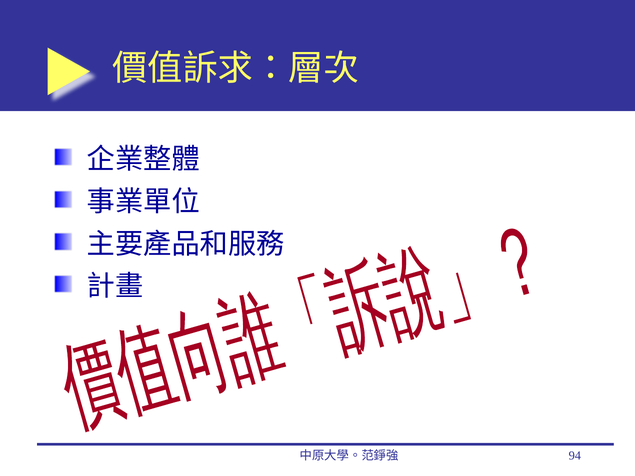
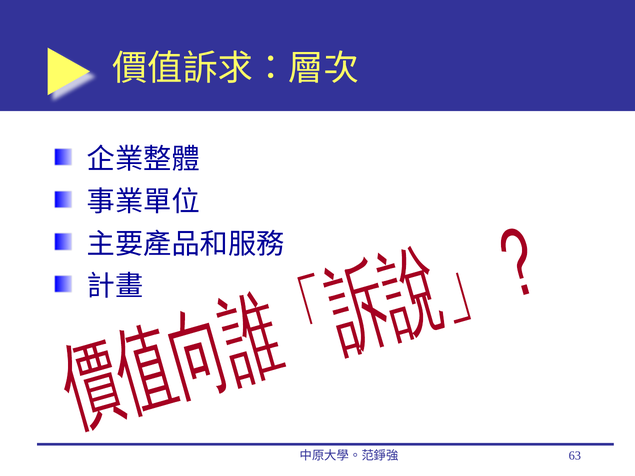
94: 94 -> 63 (575, 456)
